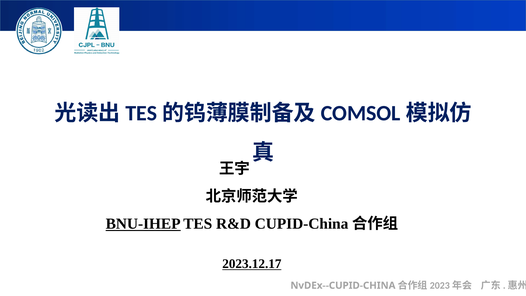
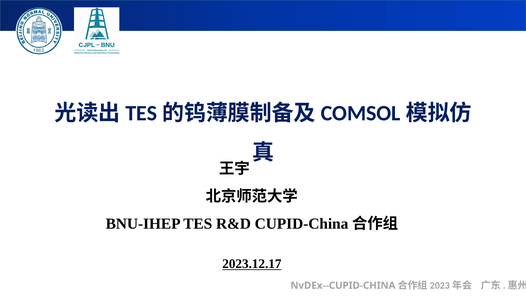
BNU-IHEP underline: present -> none (143, 224)
